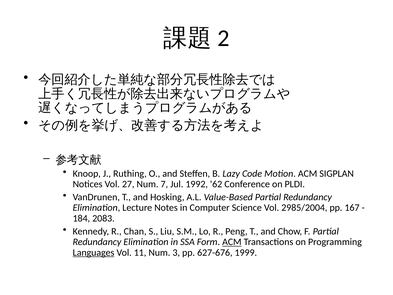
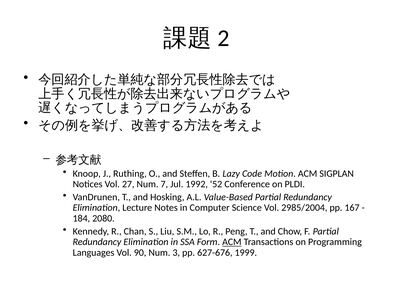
62: 62 -> 52 (216, 184)
2083: 2083 -> 2080 (103, 218)
Languages underline: present -> none (94, 252)
11: 11 -> 90 (140, 252)
